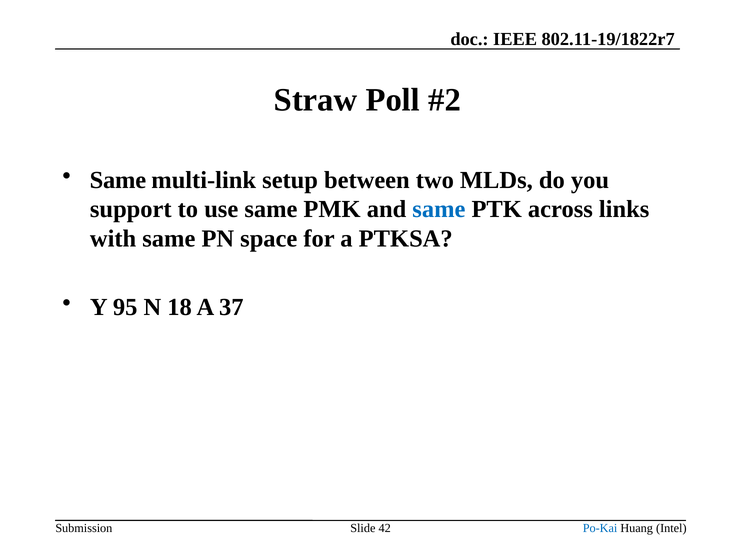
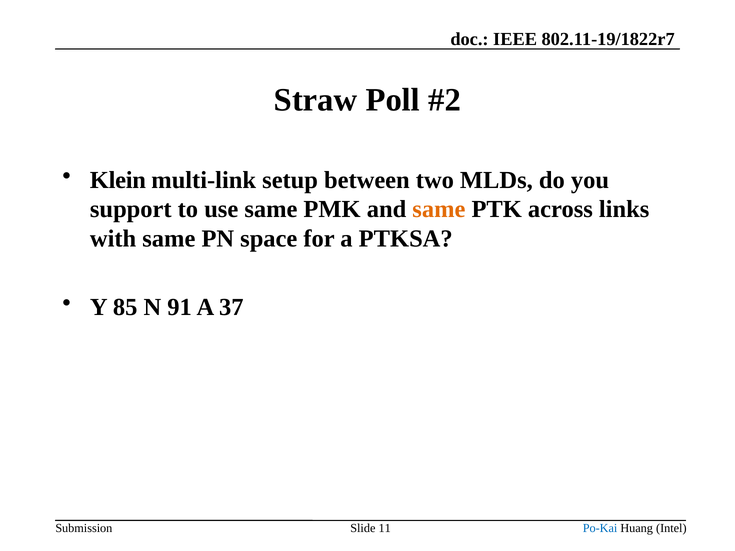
Same: Same -> Klein (118, 180)
same colour: blue -> orange (439, 209)
95: 95 -> 85 (125, 307)
18: 18 -> 91 (180, 307)
42: 42 -> 11 (385, 529)
